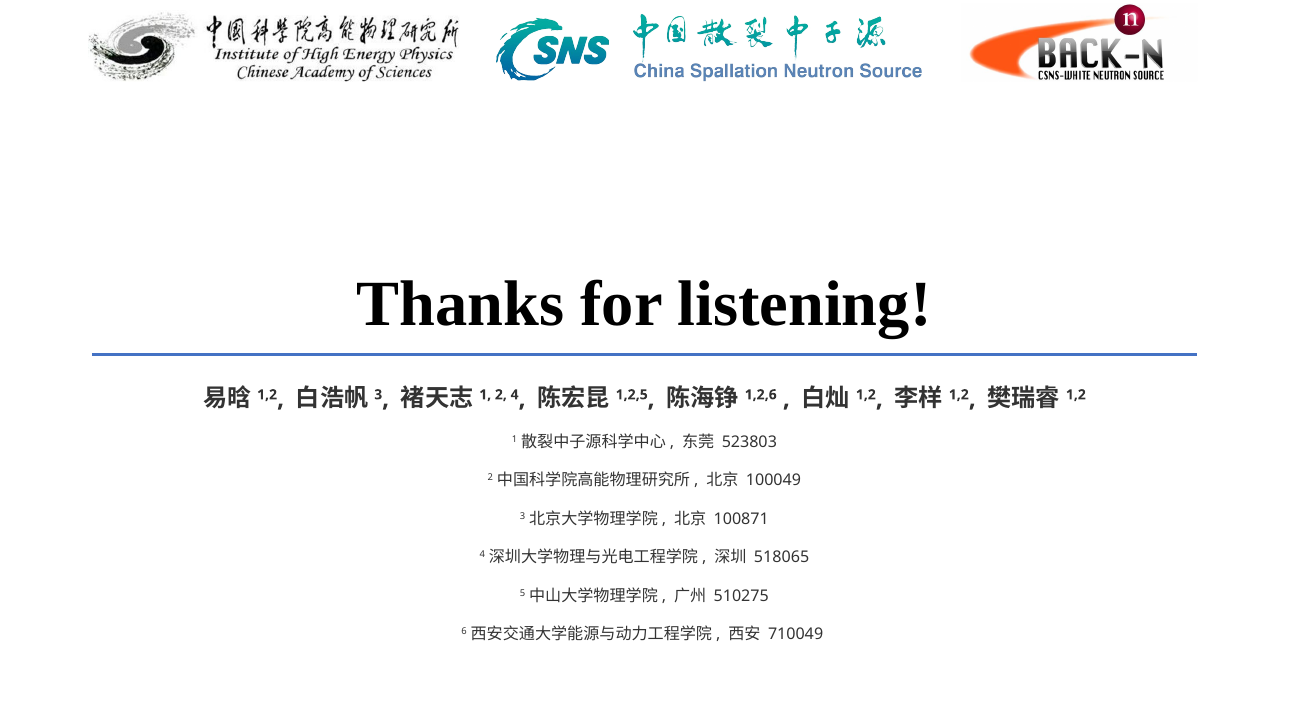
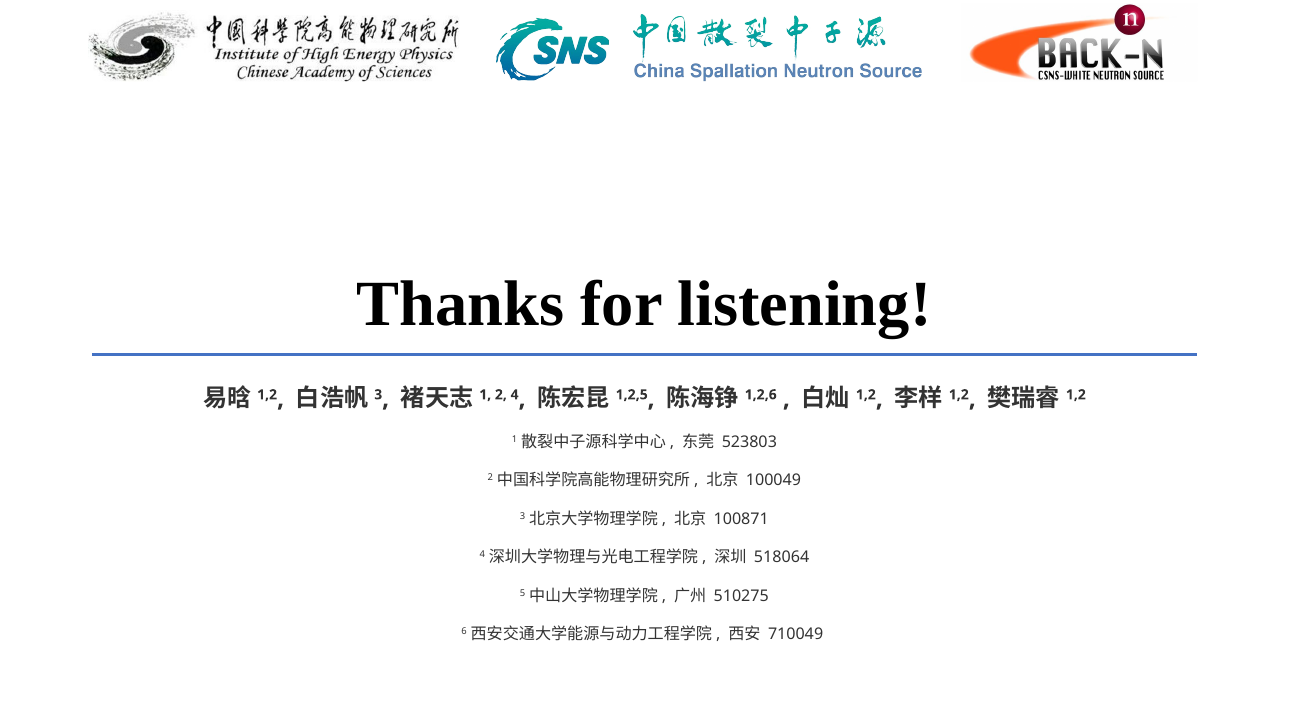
518065: 518065 -> 518064 (782, 557)
